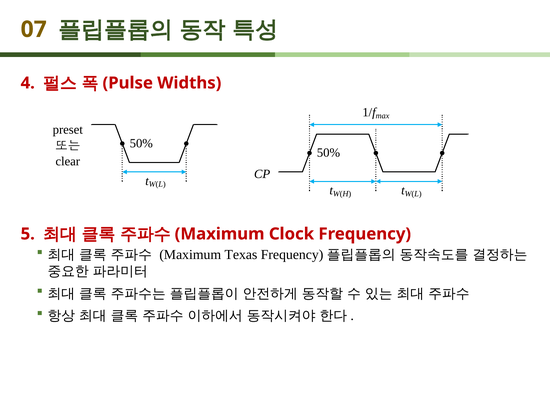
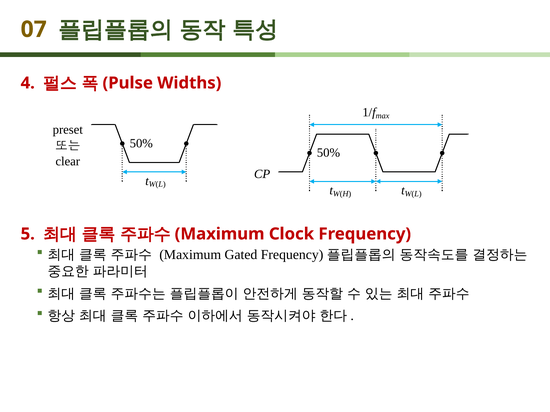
Texas: Texas -> Gated (241, 255)
